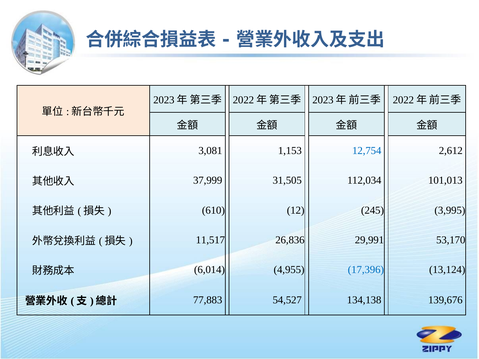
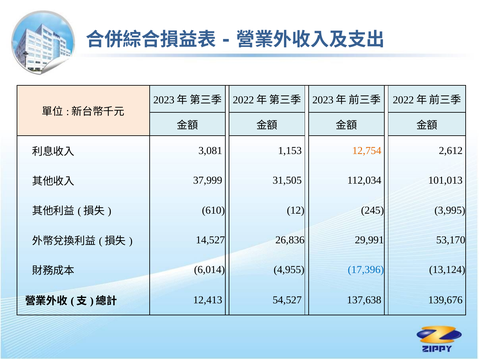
12,754 colour: blue -> orange (367, 151)
11,517: 11,517 -> 14,527 (210, 240)
77,883: 77,883 -> 12,413 (208, 300)
134,138: 134,138 -> 137,638 (364, 300)
